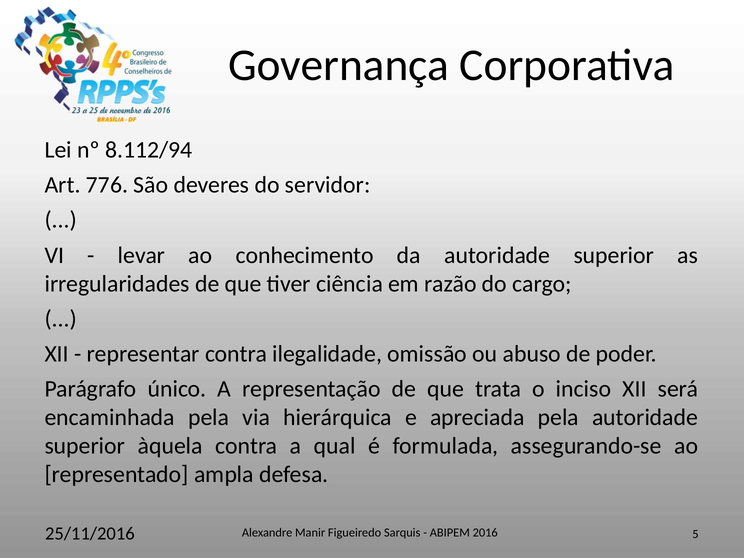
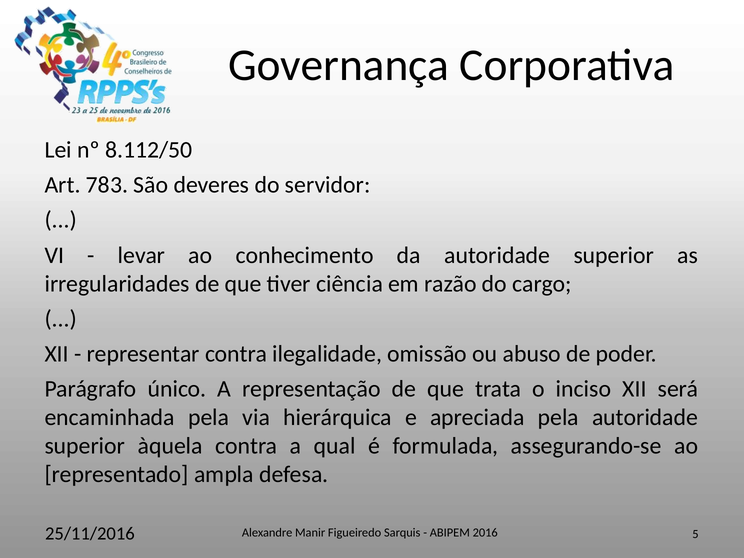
8.112/94: 8.112/94 -> 8.112/50 (149, 150)
776: 776 -> 783 (107, 185)
